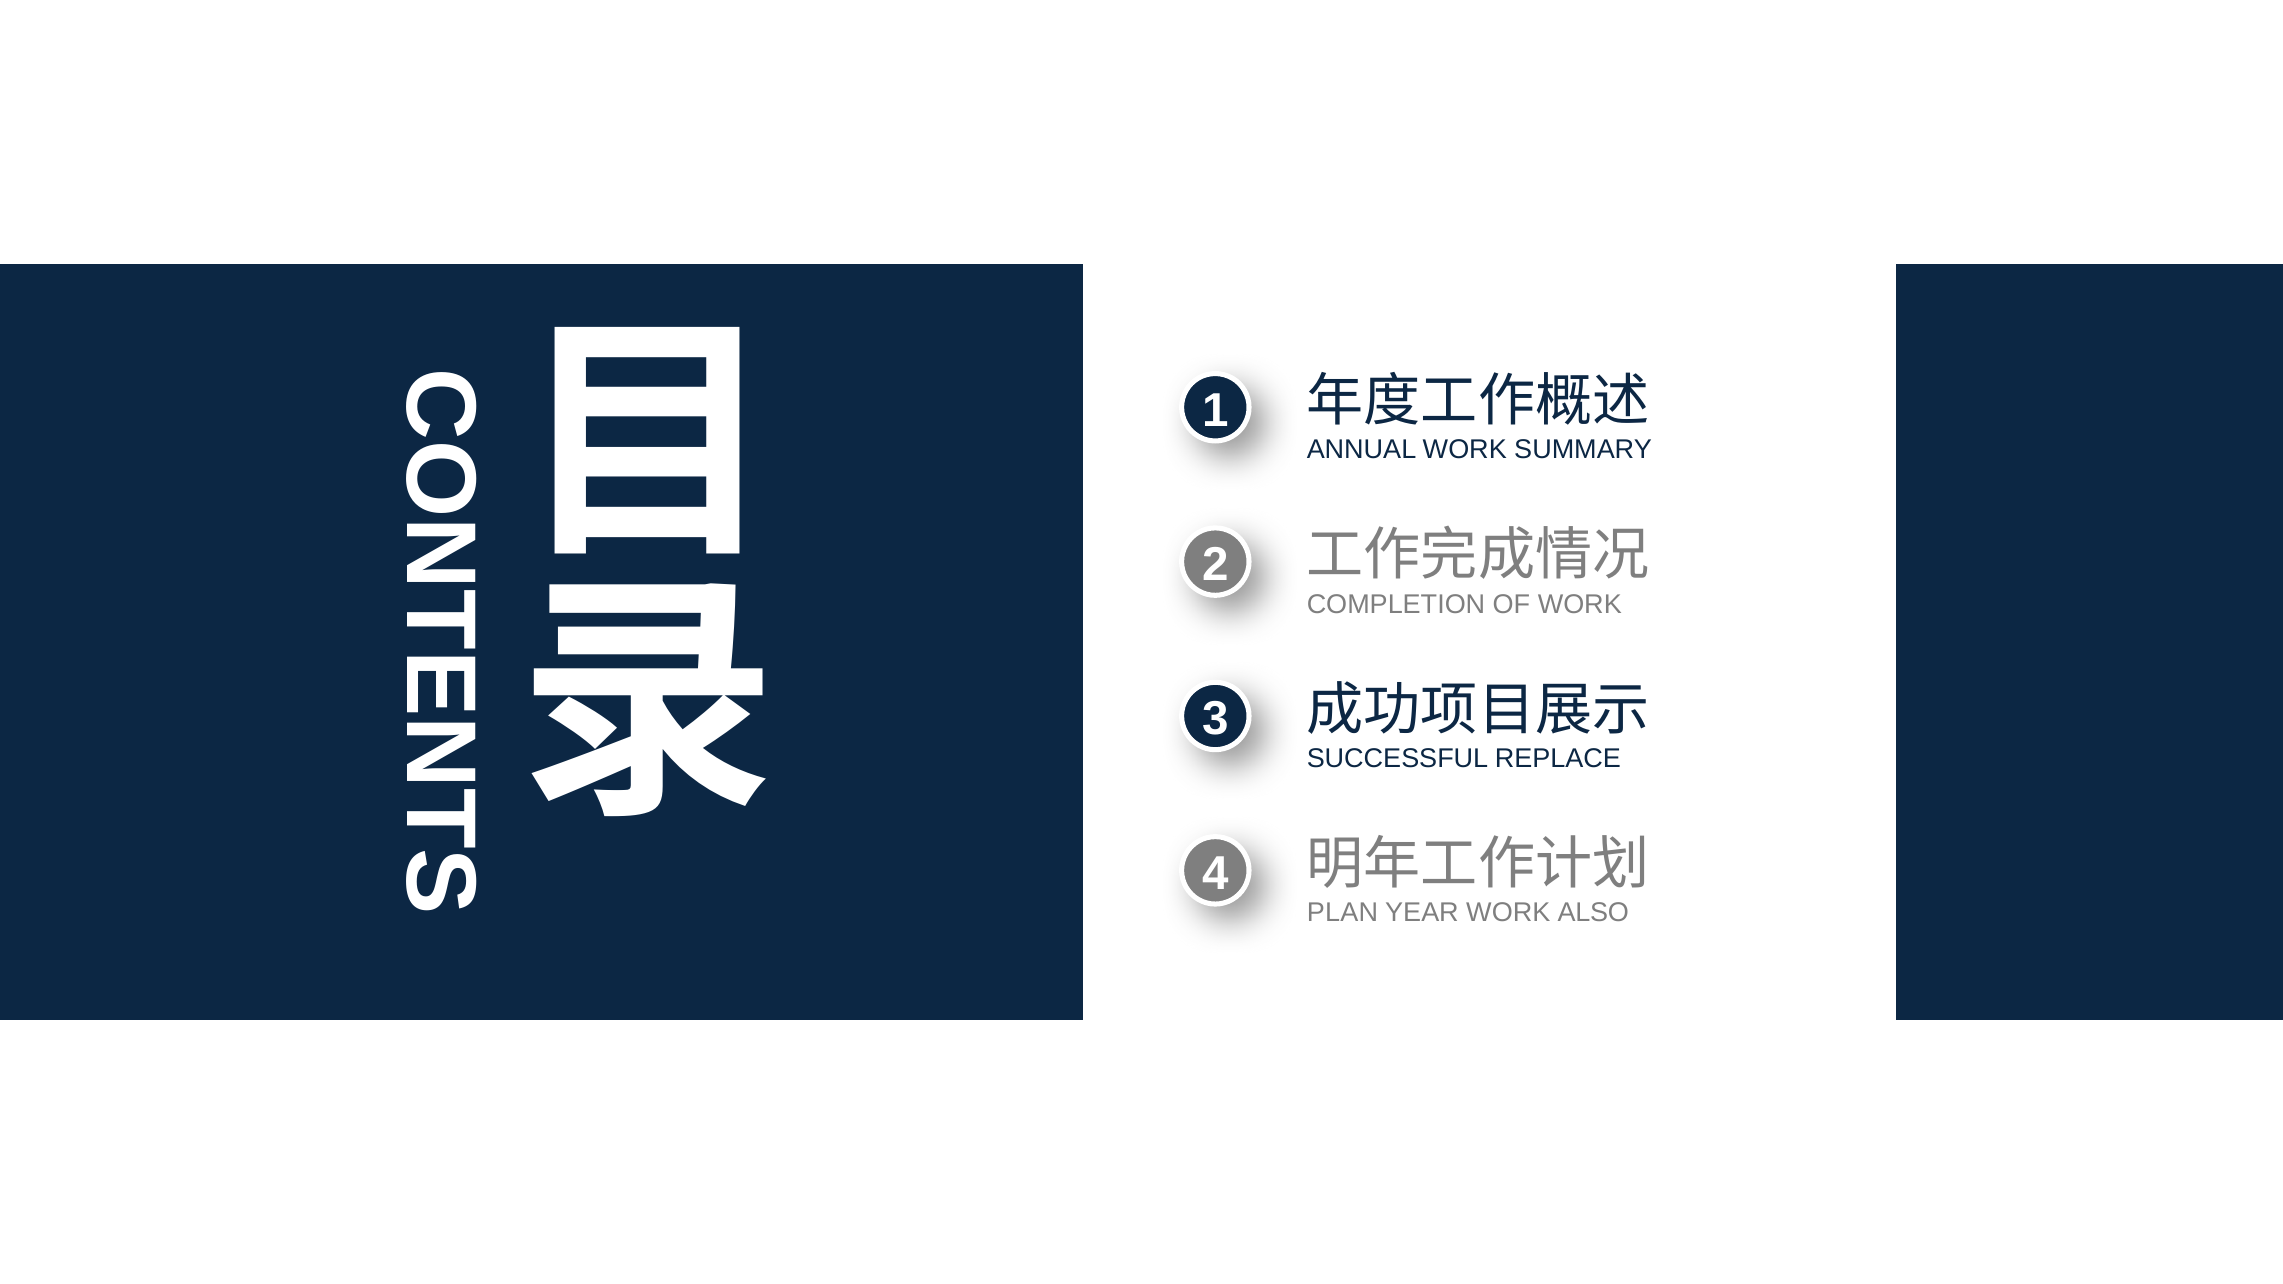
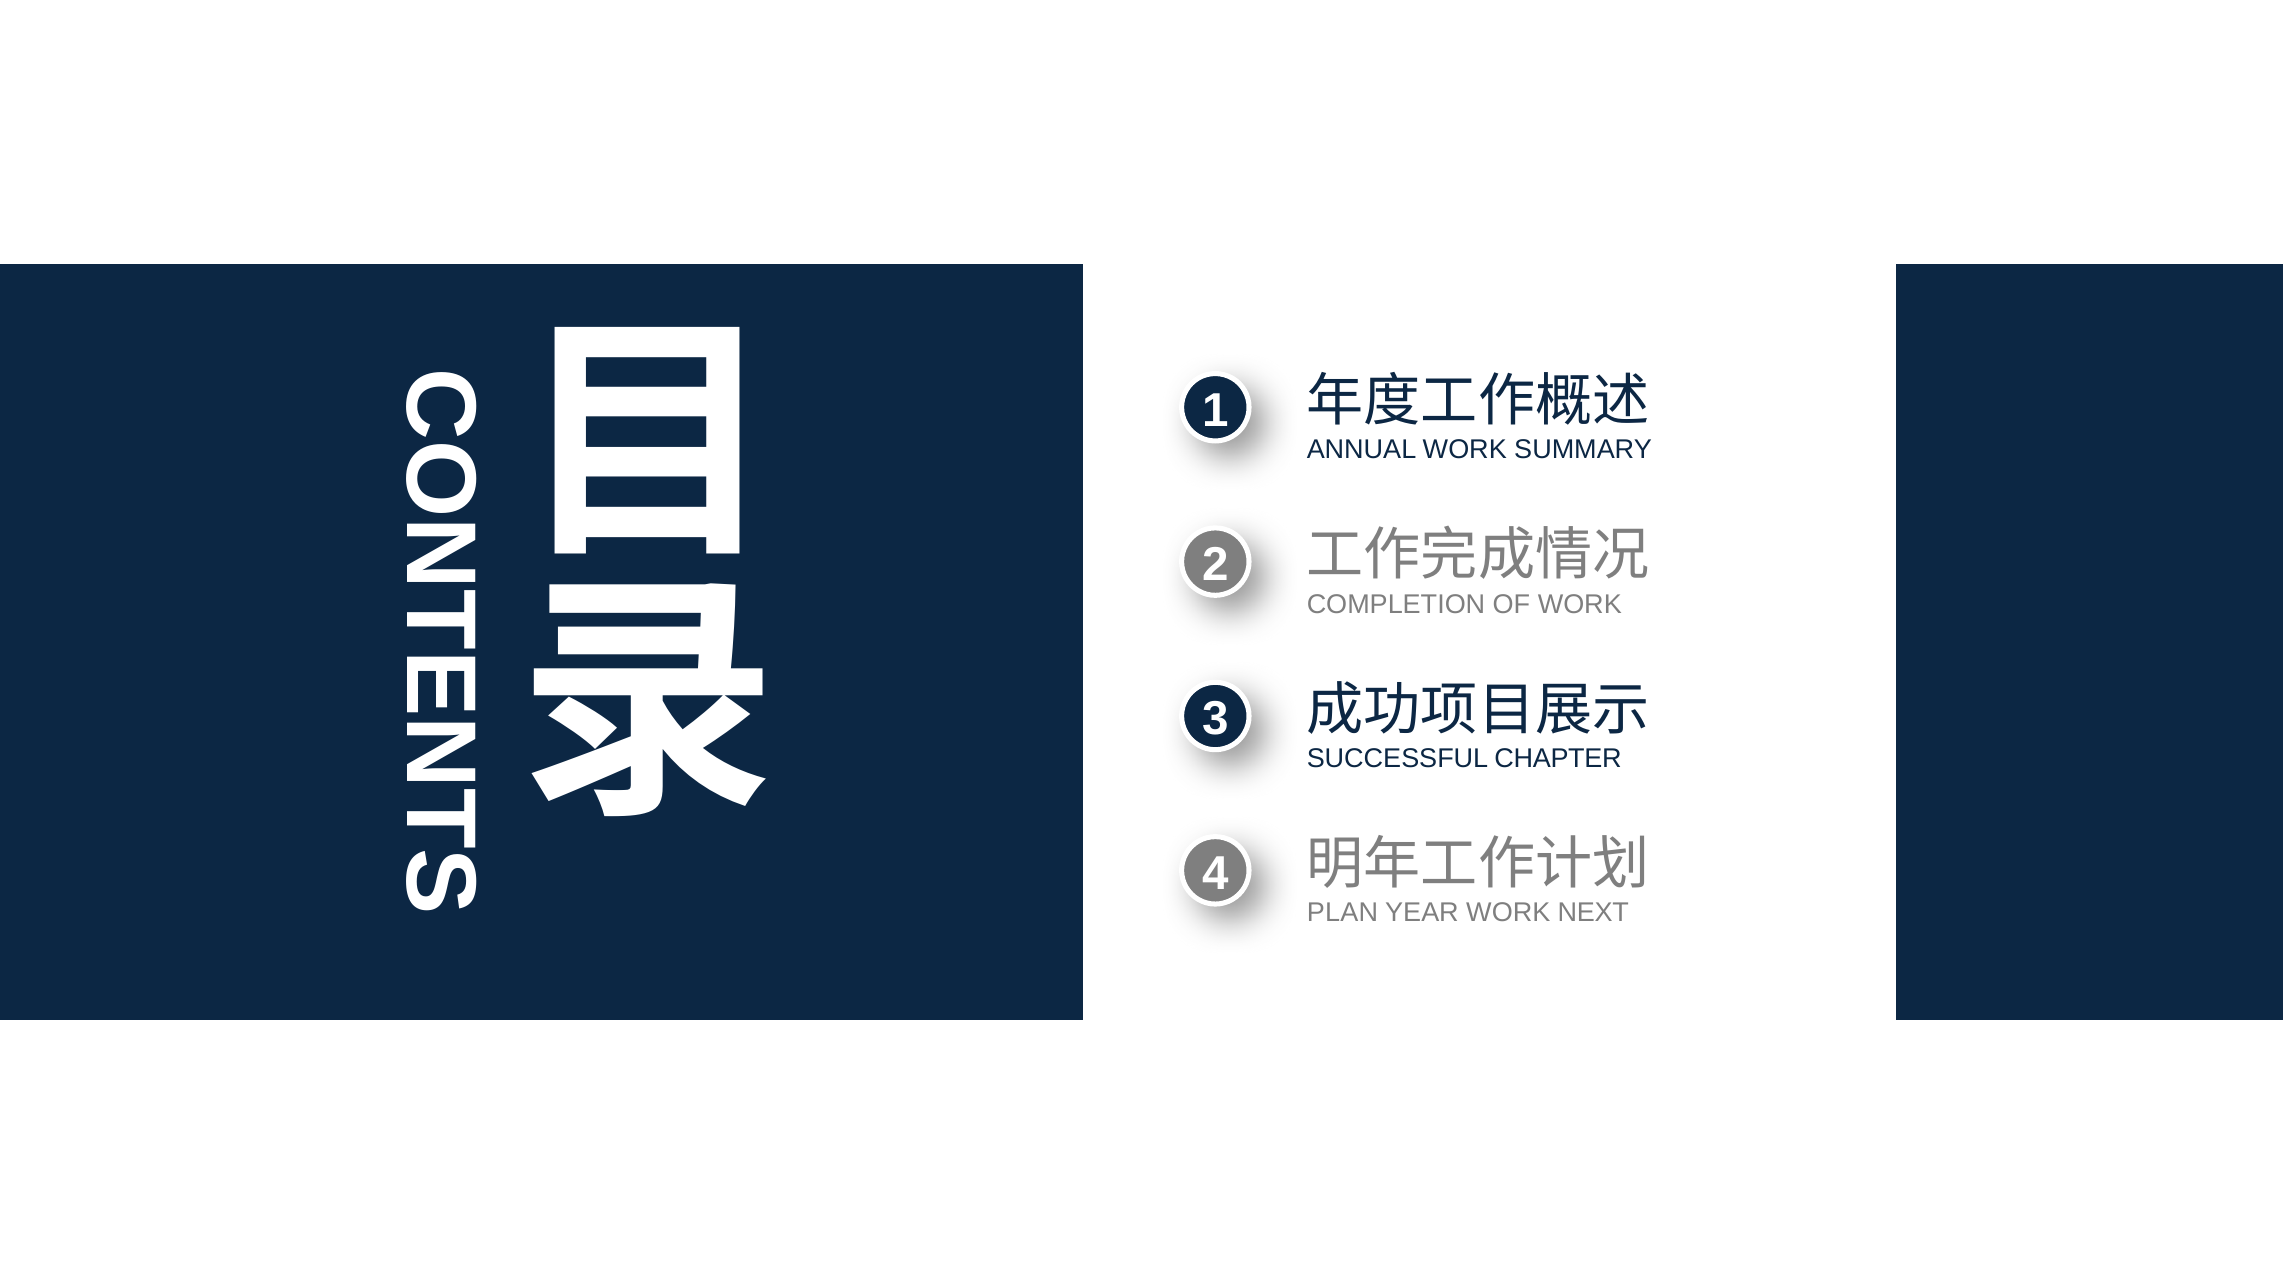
REPLACE: REPLACE -> CHAPTER (1558, 759)
ALSO: ALSO -> NEXT (1593, 913)
